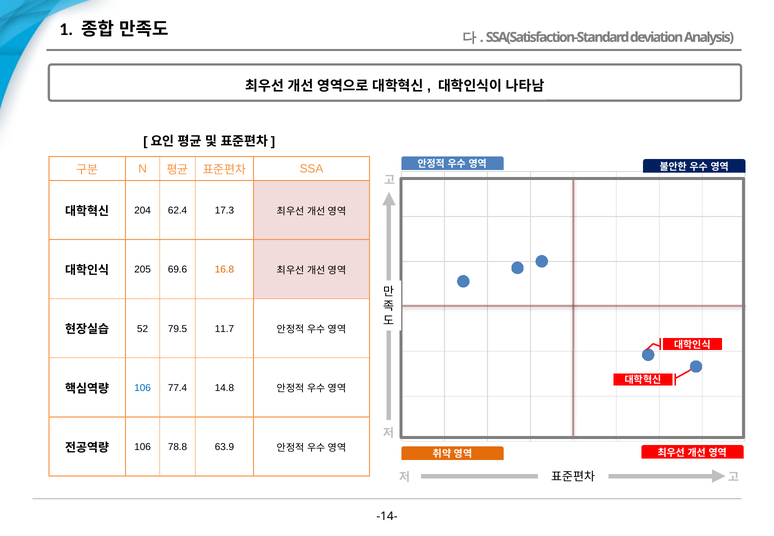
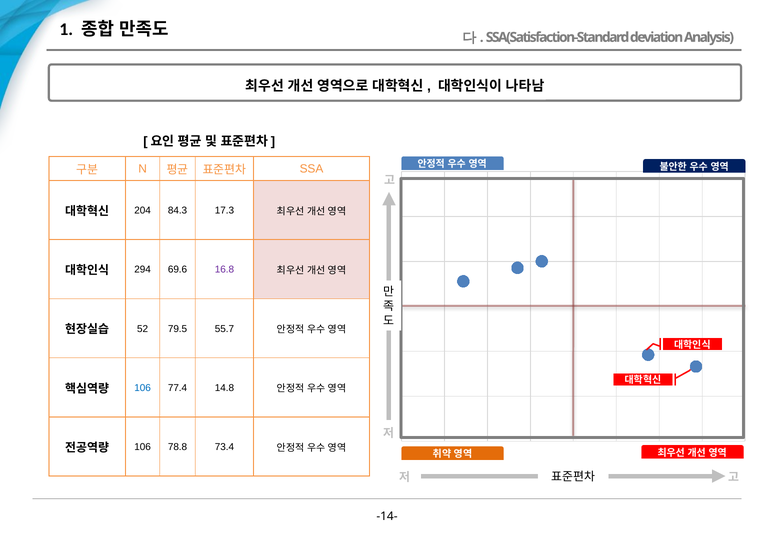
62.4: 62.4 -> 84.3 (178, 210)
205: 205 -> 294 (143, 270)
16.8 colour: orange -> purple (224, 270)
11.7: 11.7 -> 55.7 (224, 329)
63.9: 63.9 -> 73.4 (224, 447)
